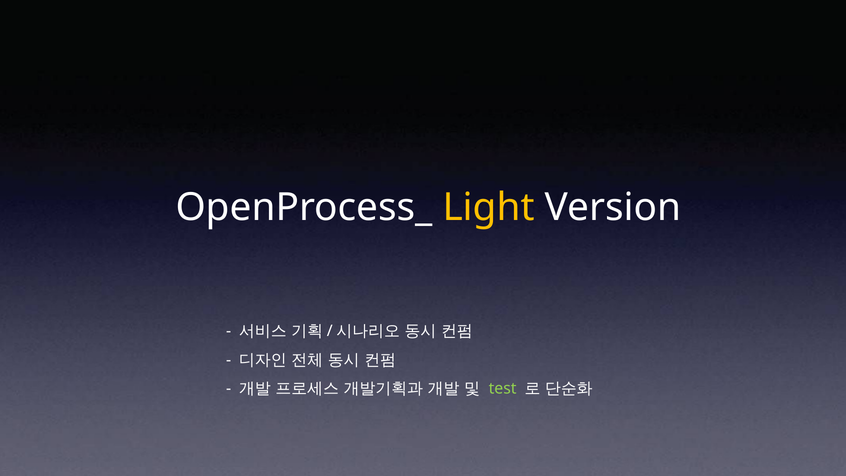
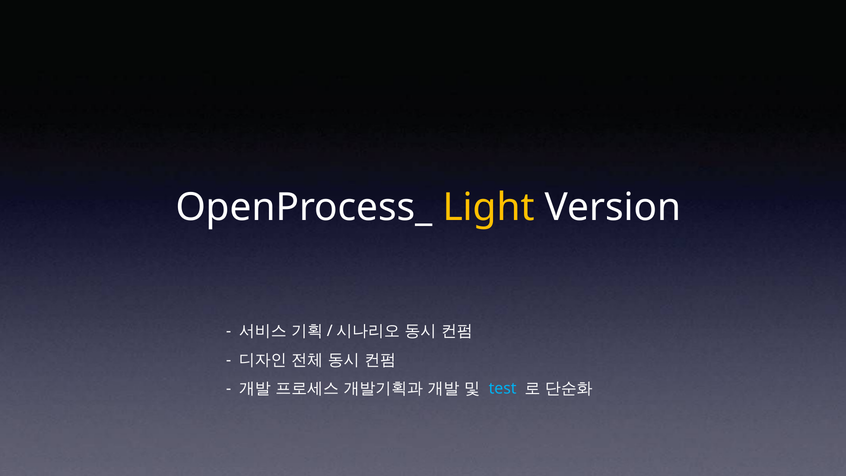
test colour: light green -> light blue (503, 388)
